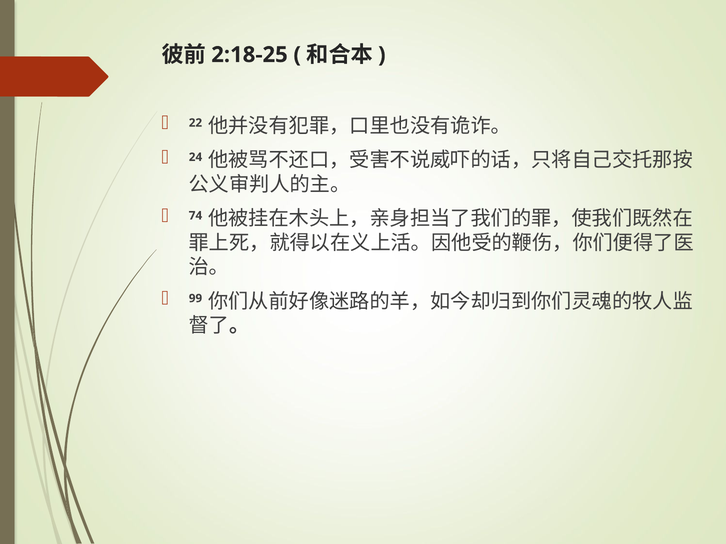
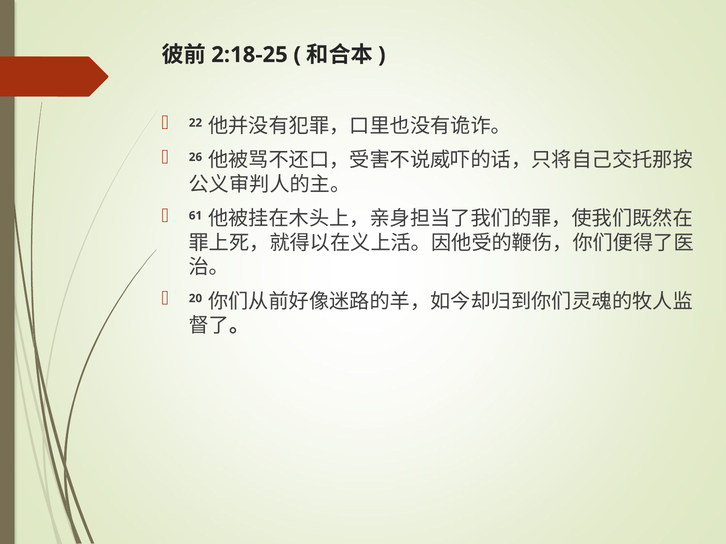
24: 24 -> 26 (195, 157)
74: 74 -> 61 (195, 216)
99: 99 -> 20 (195, 299)
